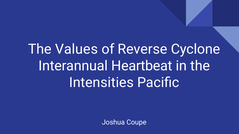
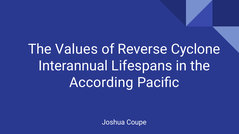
Heartbeat: Heartbeat -> Lifespans (142, 66)
Intensities: Intensities -> According (101, 83)
